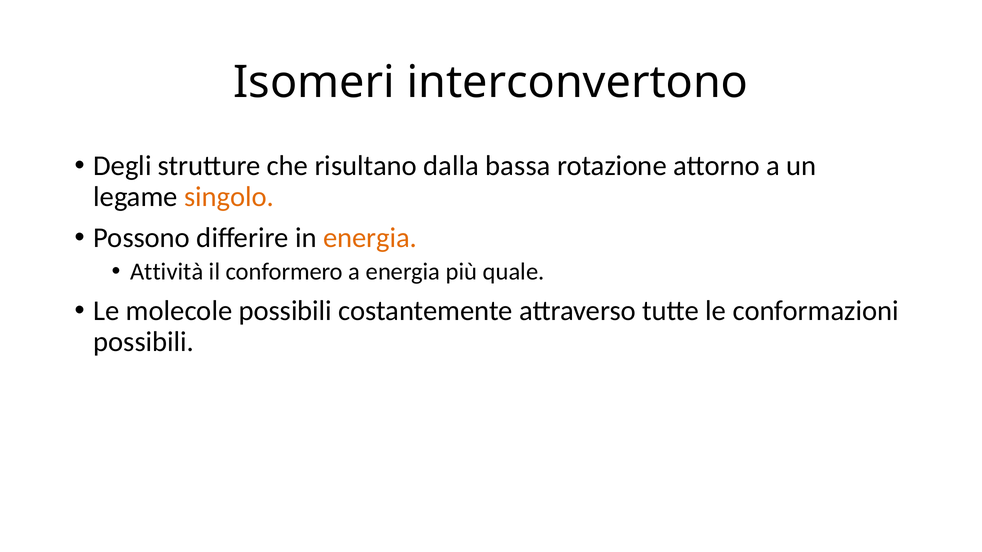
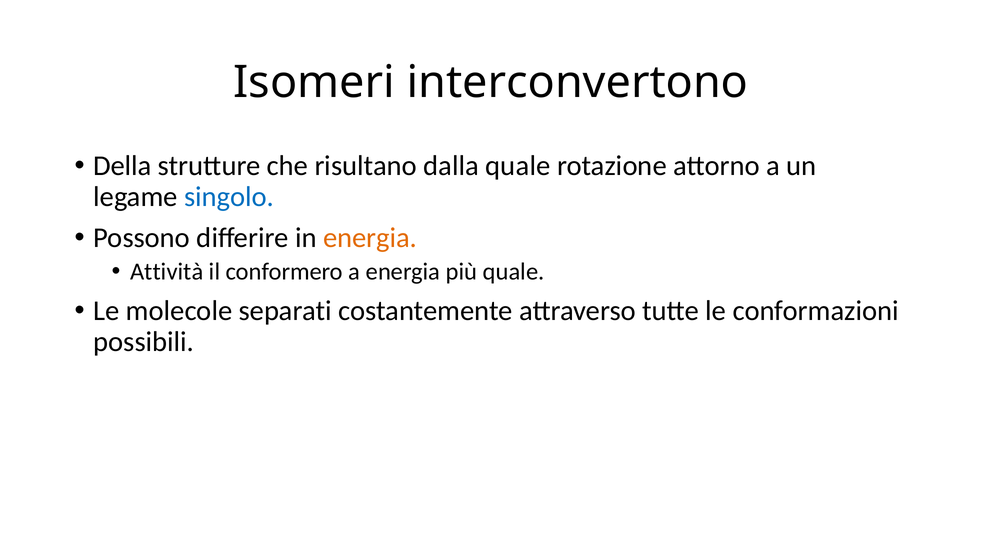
Degli: Degli -> Della (122, 166)
dalla bassa: bassa -> quale (518, 166)
singolo colour: orange -> blue (229, 197)
molecole possibili: possibili -> separati (285, 311)
